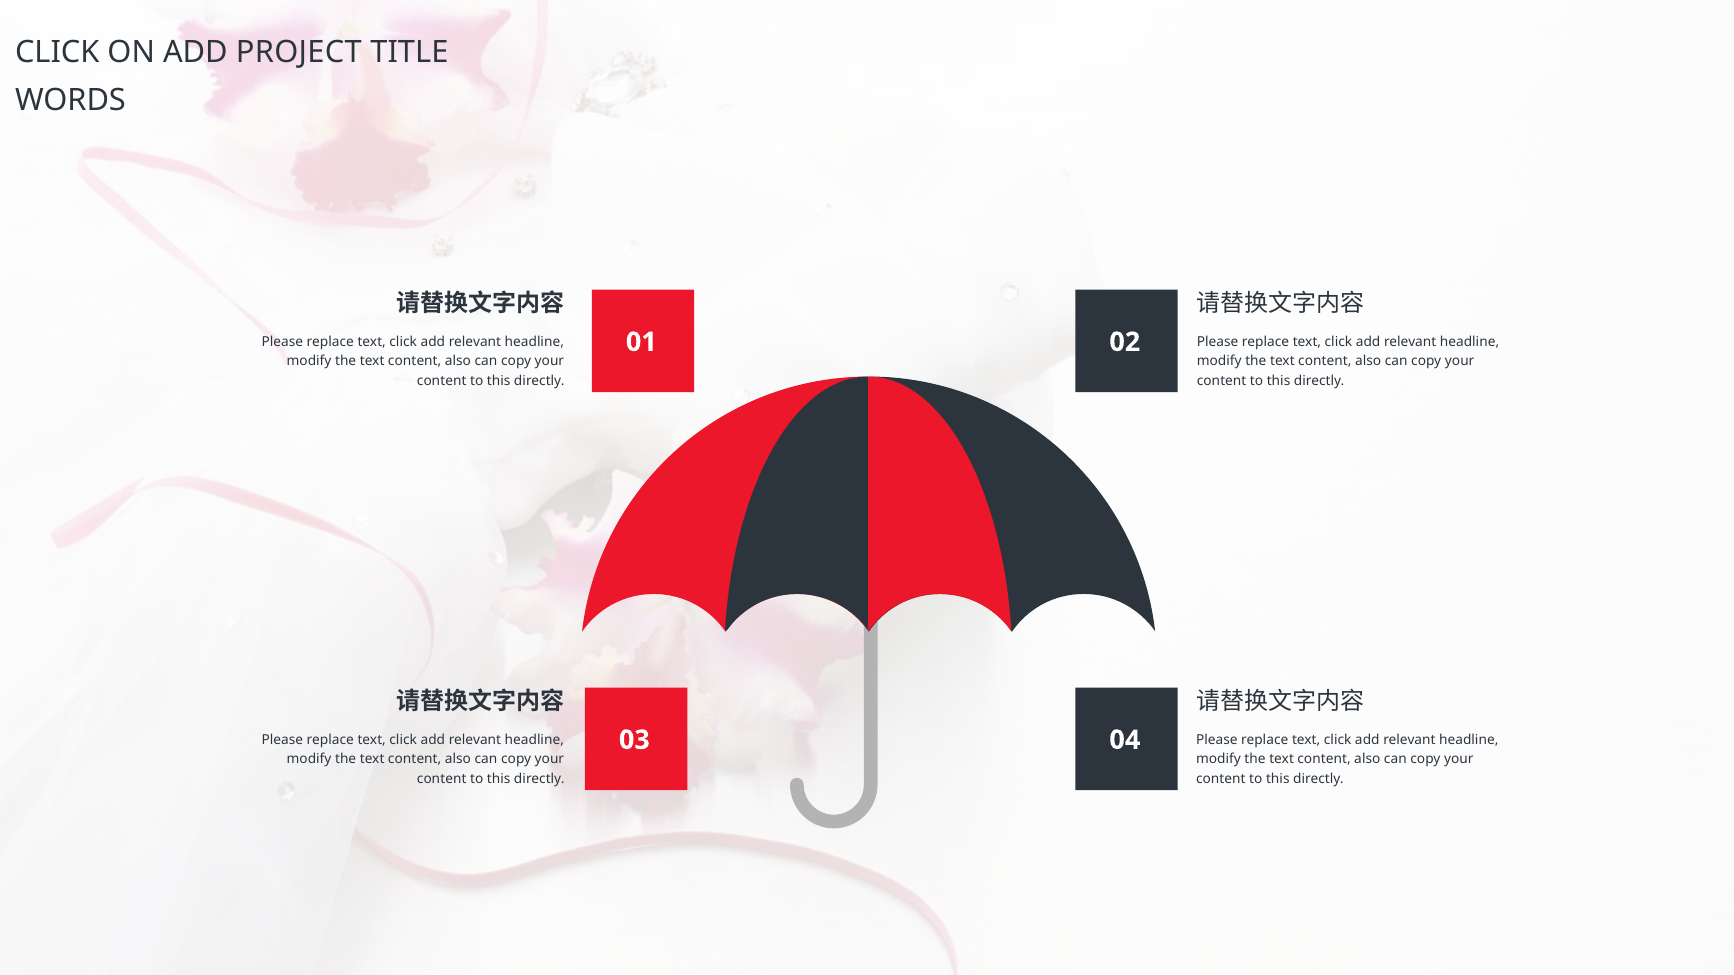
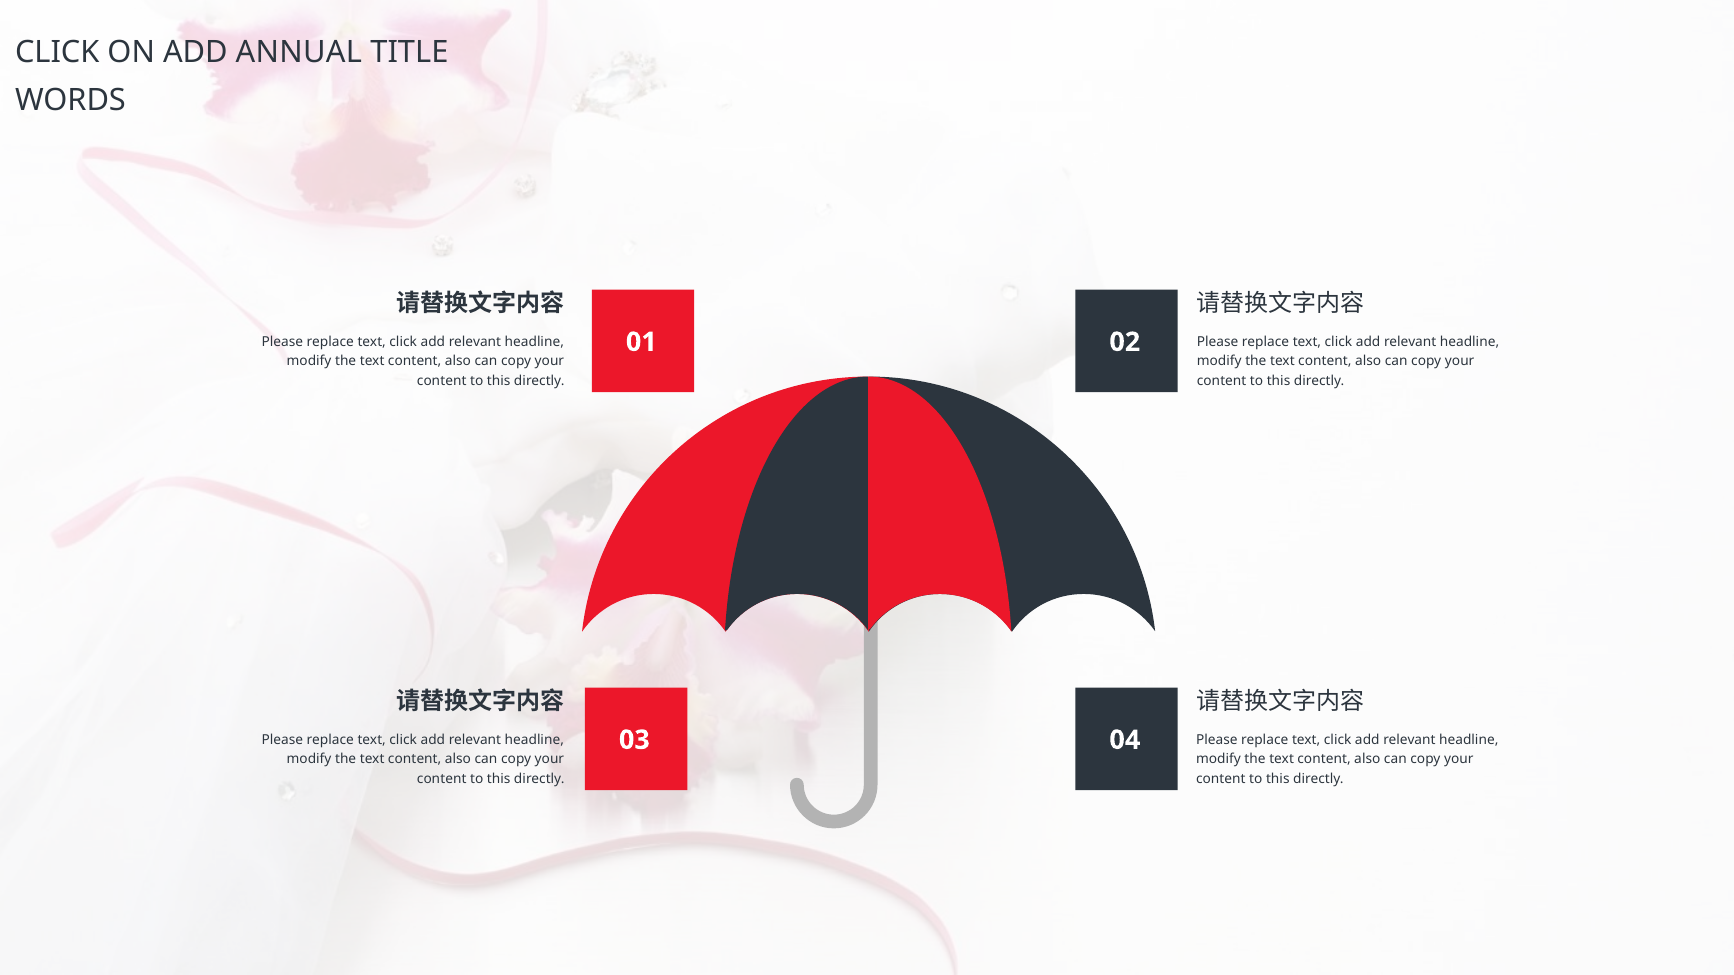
PROJECT: PROJECT -> ANNUAL (299, 53)
